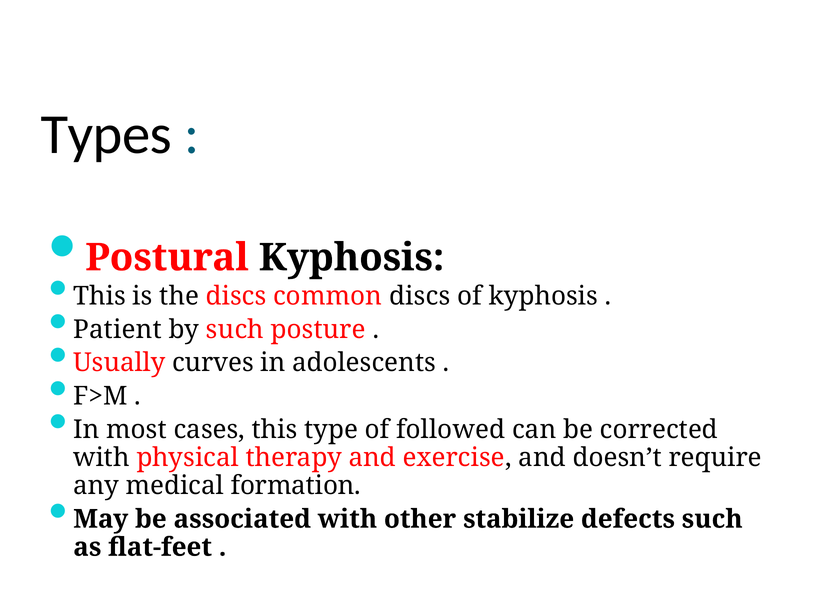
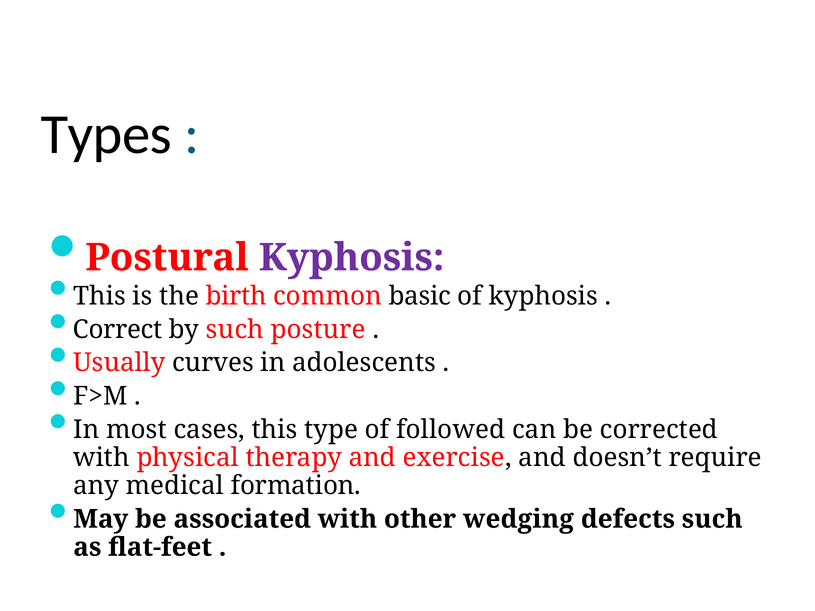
Kyphosis colour: black -> purple (352, 258)
the discs: discs -> birth (236, 296)
common discs: discs -> basic (420, 296)
Patient: Patient -> Correct (118, 330)
stabilize: stabilize -> wedging (518, 519)
